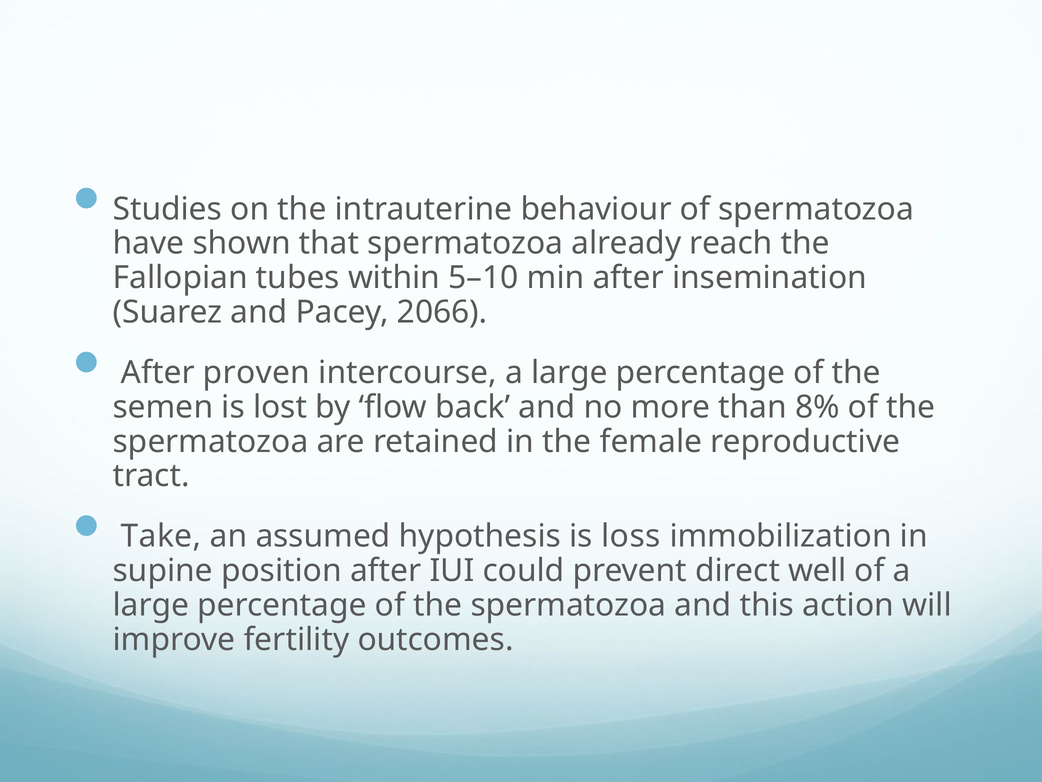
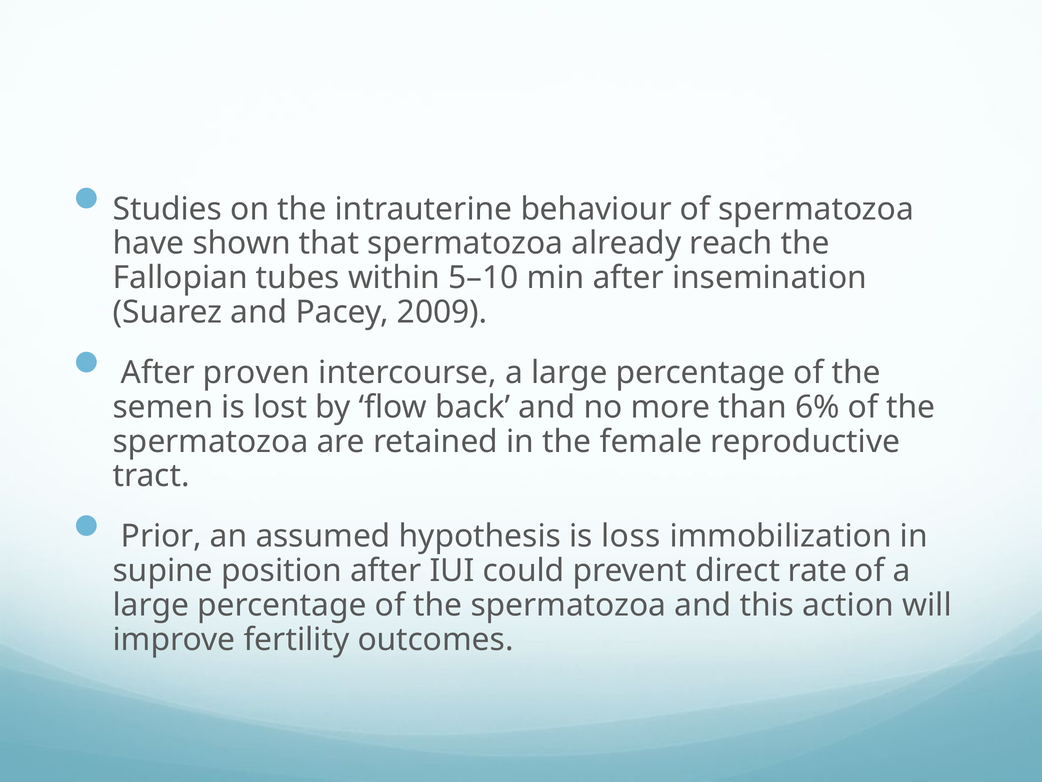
2066: 2066 -> 2009 (442, 312)
8%: 8% -> 6% (817, 407)
Take: Take -> Prior (161, 536)
well: well -> rate (817, 570)
